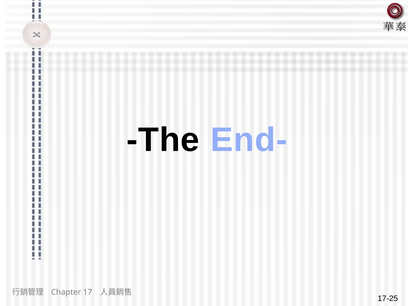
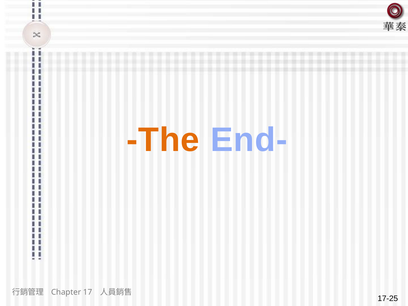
The colour: black -> orange (163, 140)
